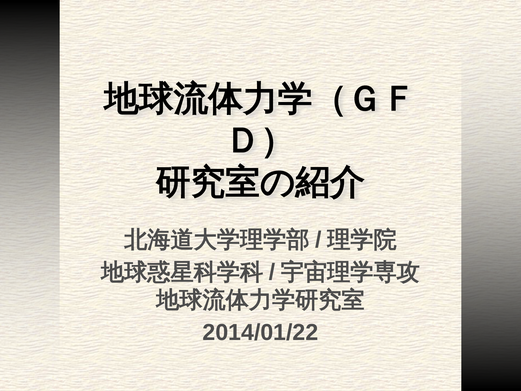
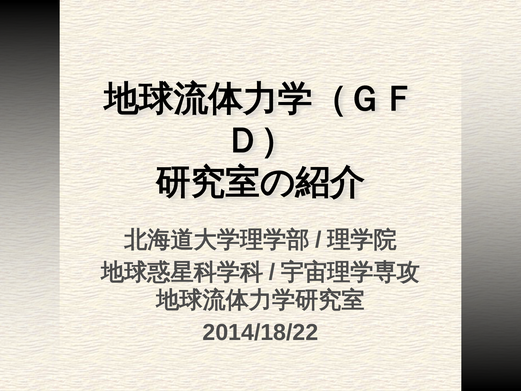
2014/01/22: 2014/01/22 -> 2014/18/22 (260, 332)
